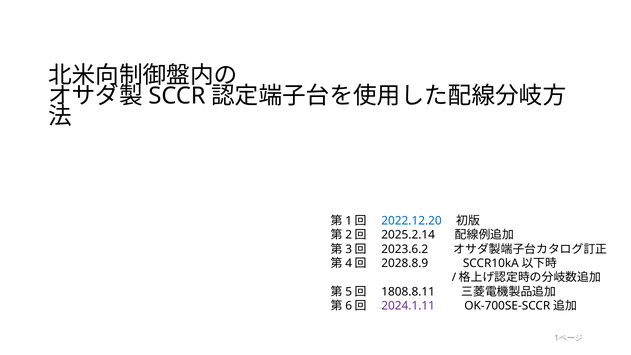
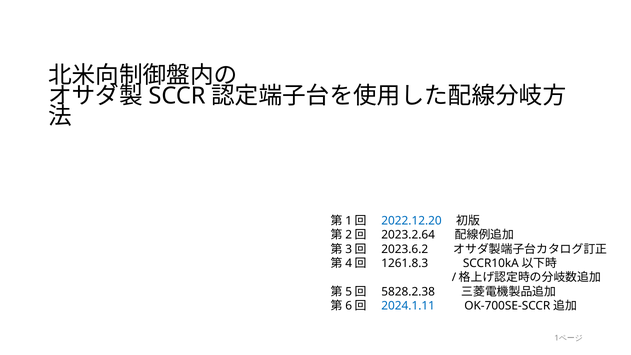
2025.2.14: 2025.2.14 -> 2023.2.64 (408, 235)
2028.8.9: 2028.8.9 -> 1261.8.3 (405, 263)
1808.8.11: 1808.8.11 -> 5828.2.38 (408, 292)
2024.1.11 colour: purple -> blue (408, 306)
